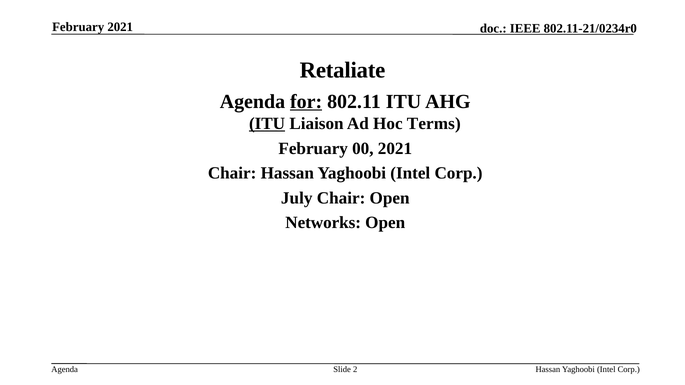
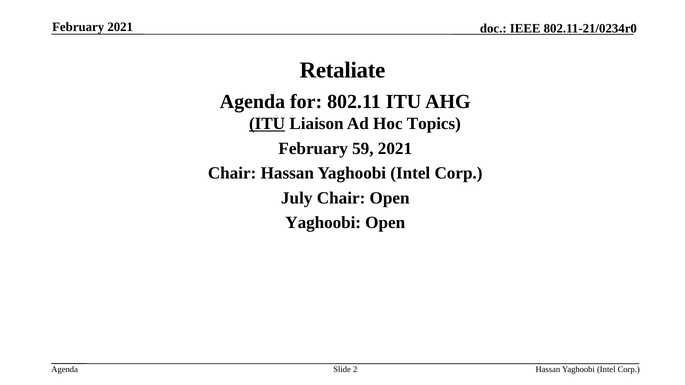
for underline: present -> none (306, 102)
Terms: Terms -> Topics (434, 124)
00: 00 -> 59 (363, 149)
Networks: Networks -> Yaghoobi (323, 223)
